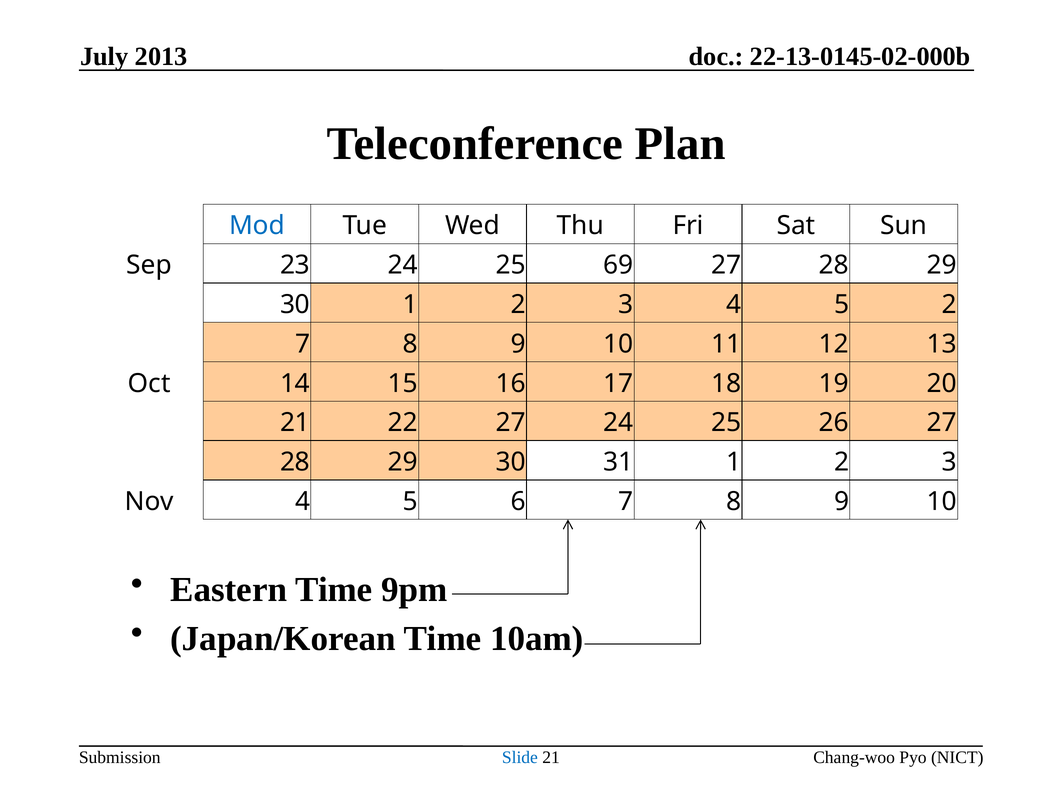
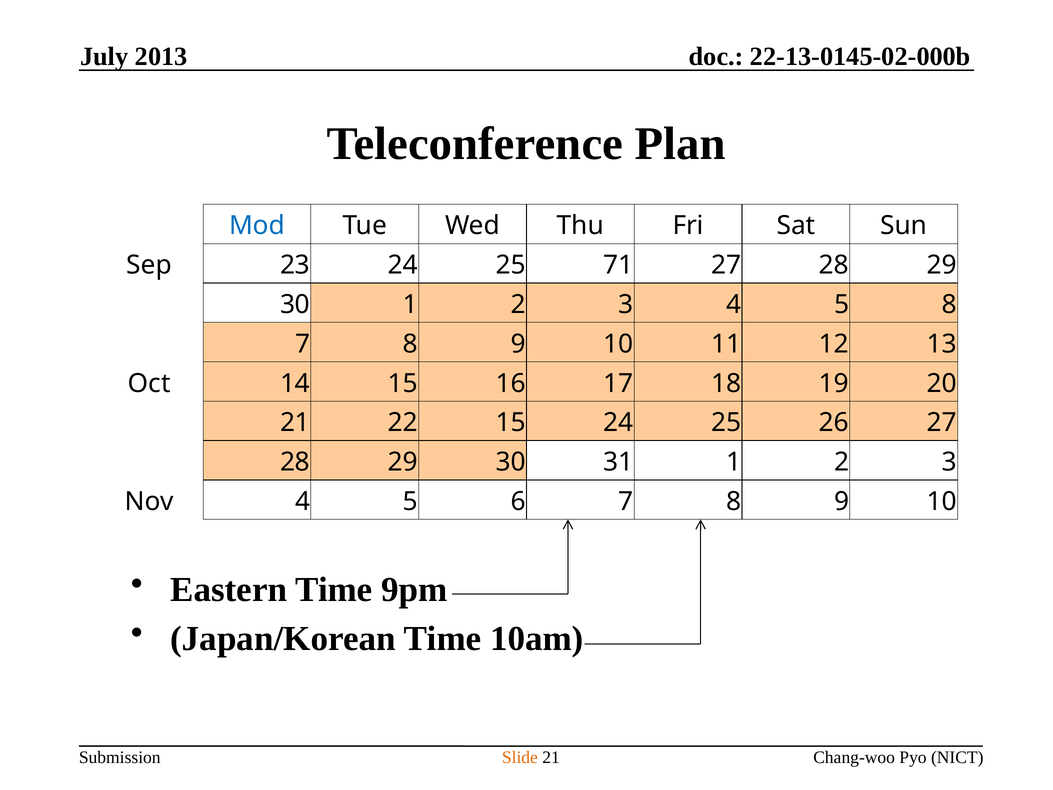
69: 69 -> 71 (618, 265)
5 2: 2 -> 8 (949, 304)
22 27: 27 -> 15 (511, 423)
Slide colour: blue -> orange (520, 757)
